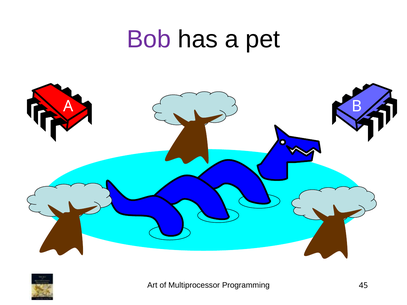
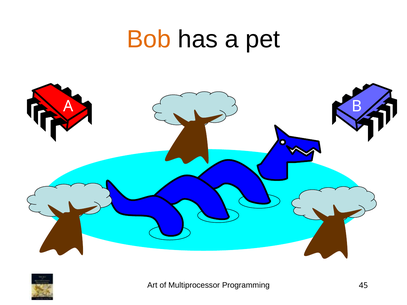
Bob colour: purple -> orange (149, 39)
